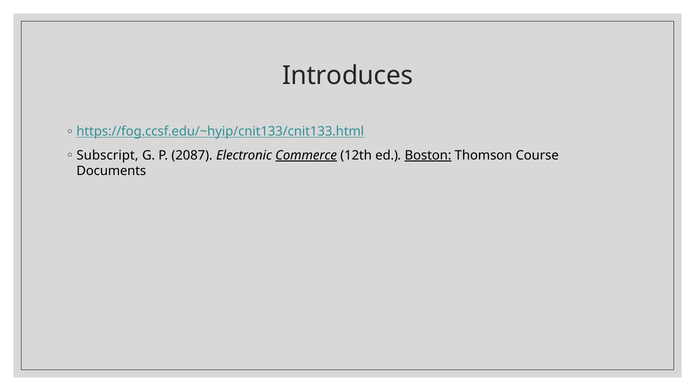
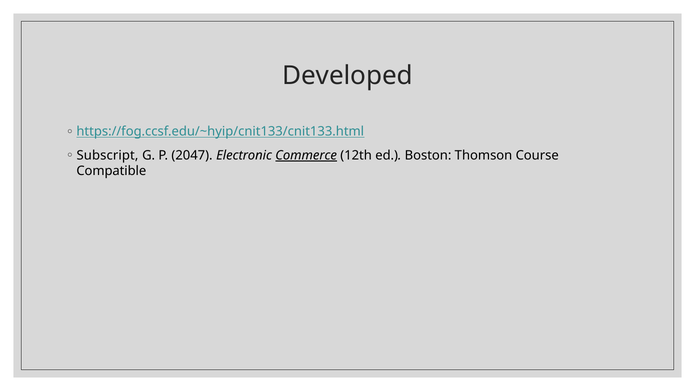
Introduces: Introduces -> Developed (347, 76)
2087: 2087 -> 2047 (192, 155)
Boston underline: present -> none (428, 155)
Documents: Documents -> Compatible (111, 171)
